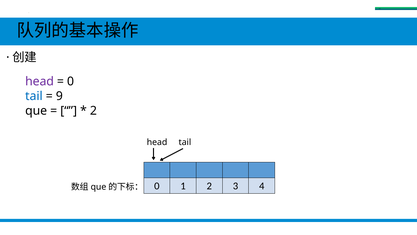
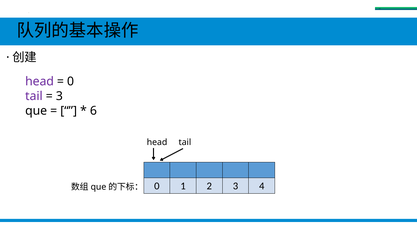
tail colour: blue -> purple (34, 96)
9: 9 -> 3 (59, 96)
2: 2 -> 6 (93, 111)
